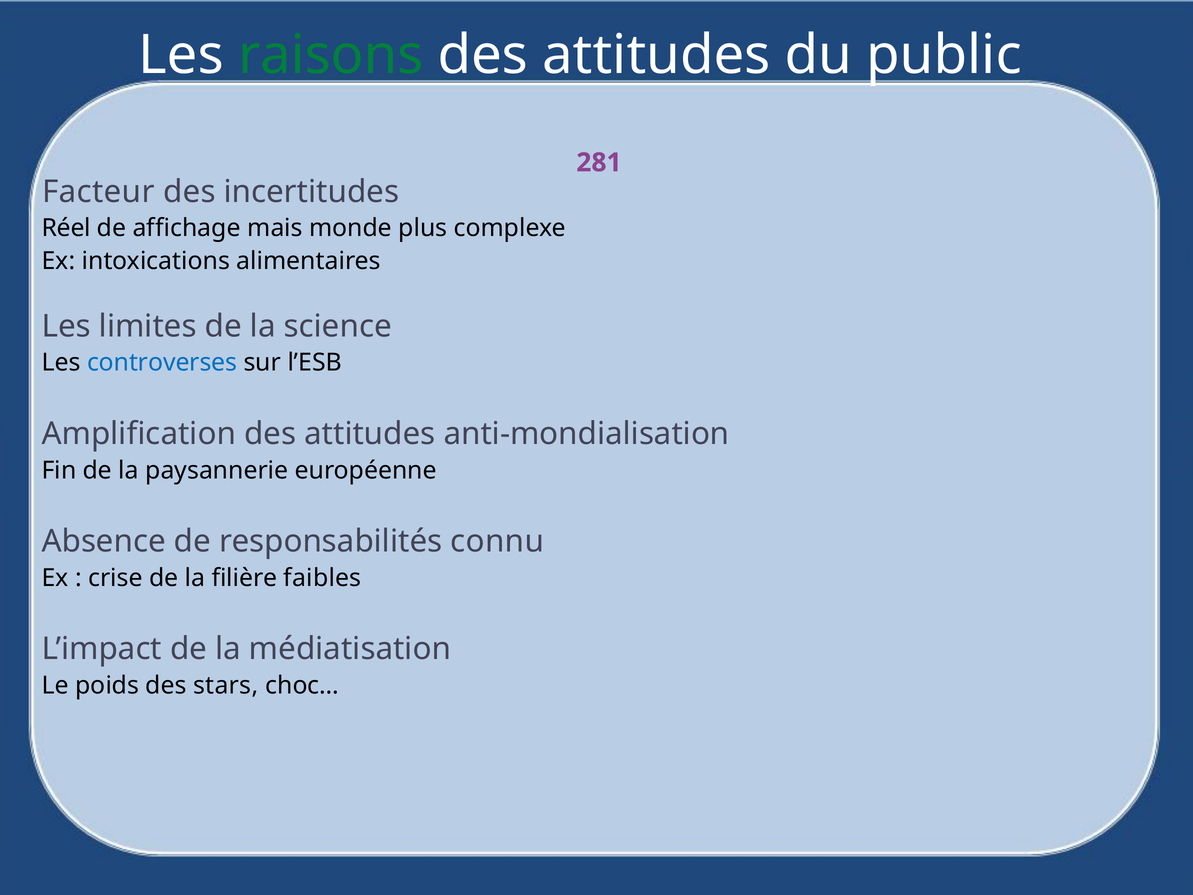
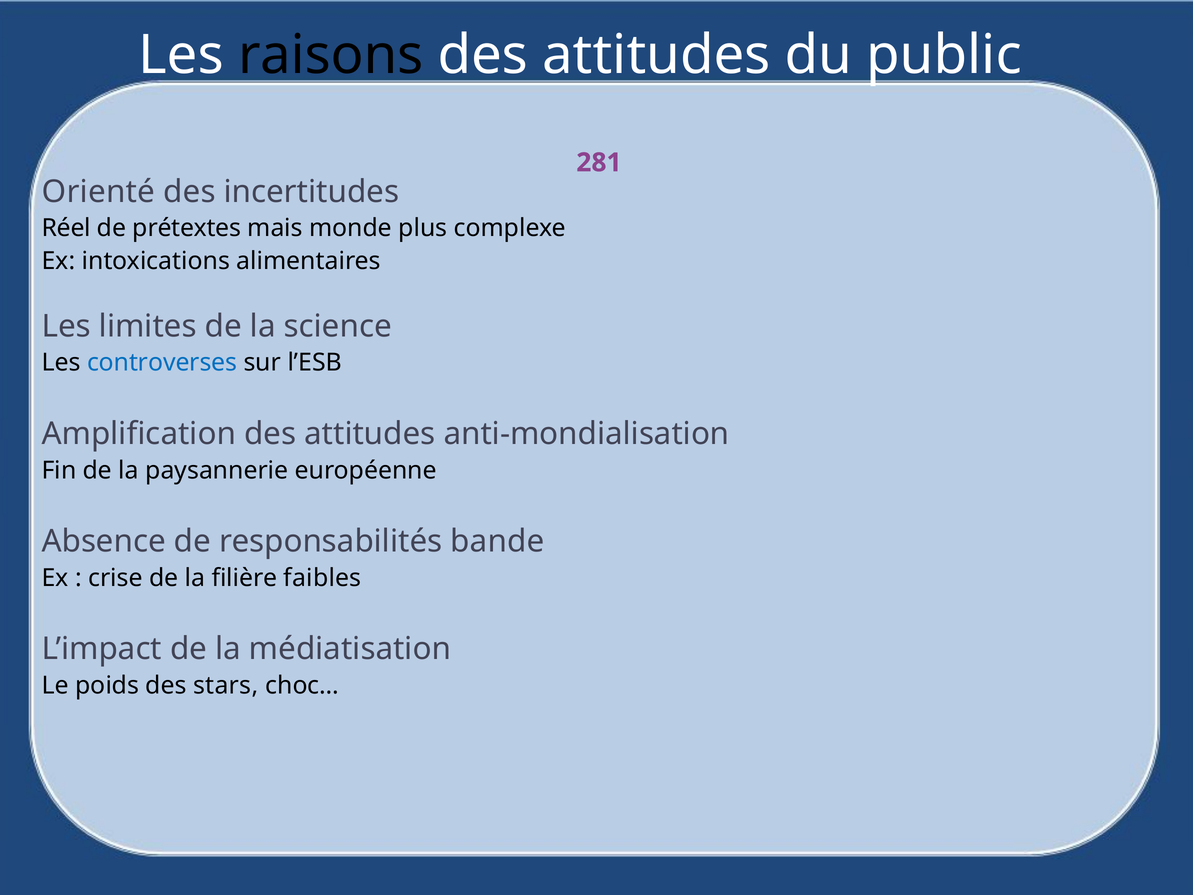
raisons colour: green -> black (331, 55)
Facteur: Facteur -> Orienté (98, 192)
affichage: affichage -> prétextes (187, 228)
connu: connu -> bande (497, 541)
